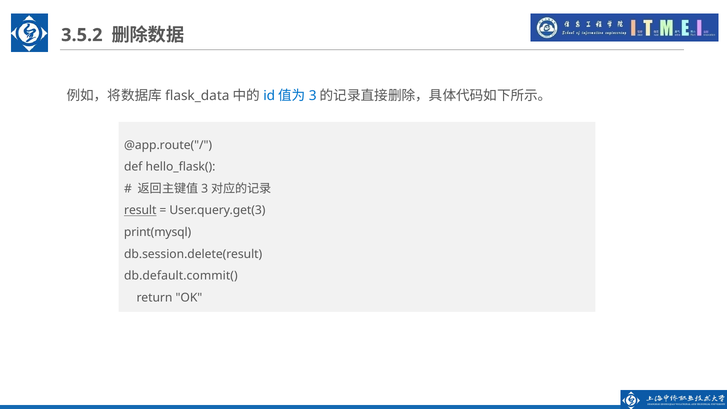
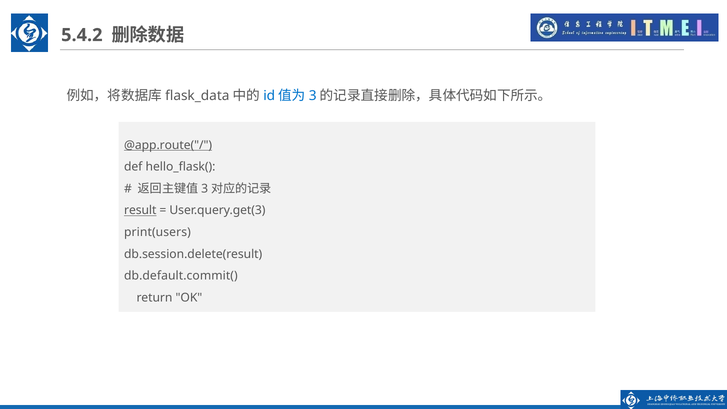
3.5.2: 3.5.2 -> 5.4.2 (82, 35)
@app.route("/ underline: none -> present (168, 145)
print(mysql: print(mysql -> print(users (157, 232)
